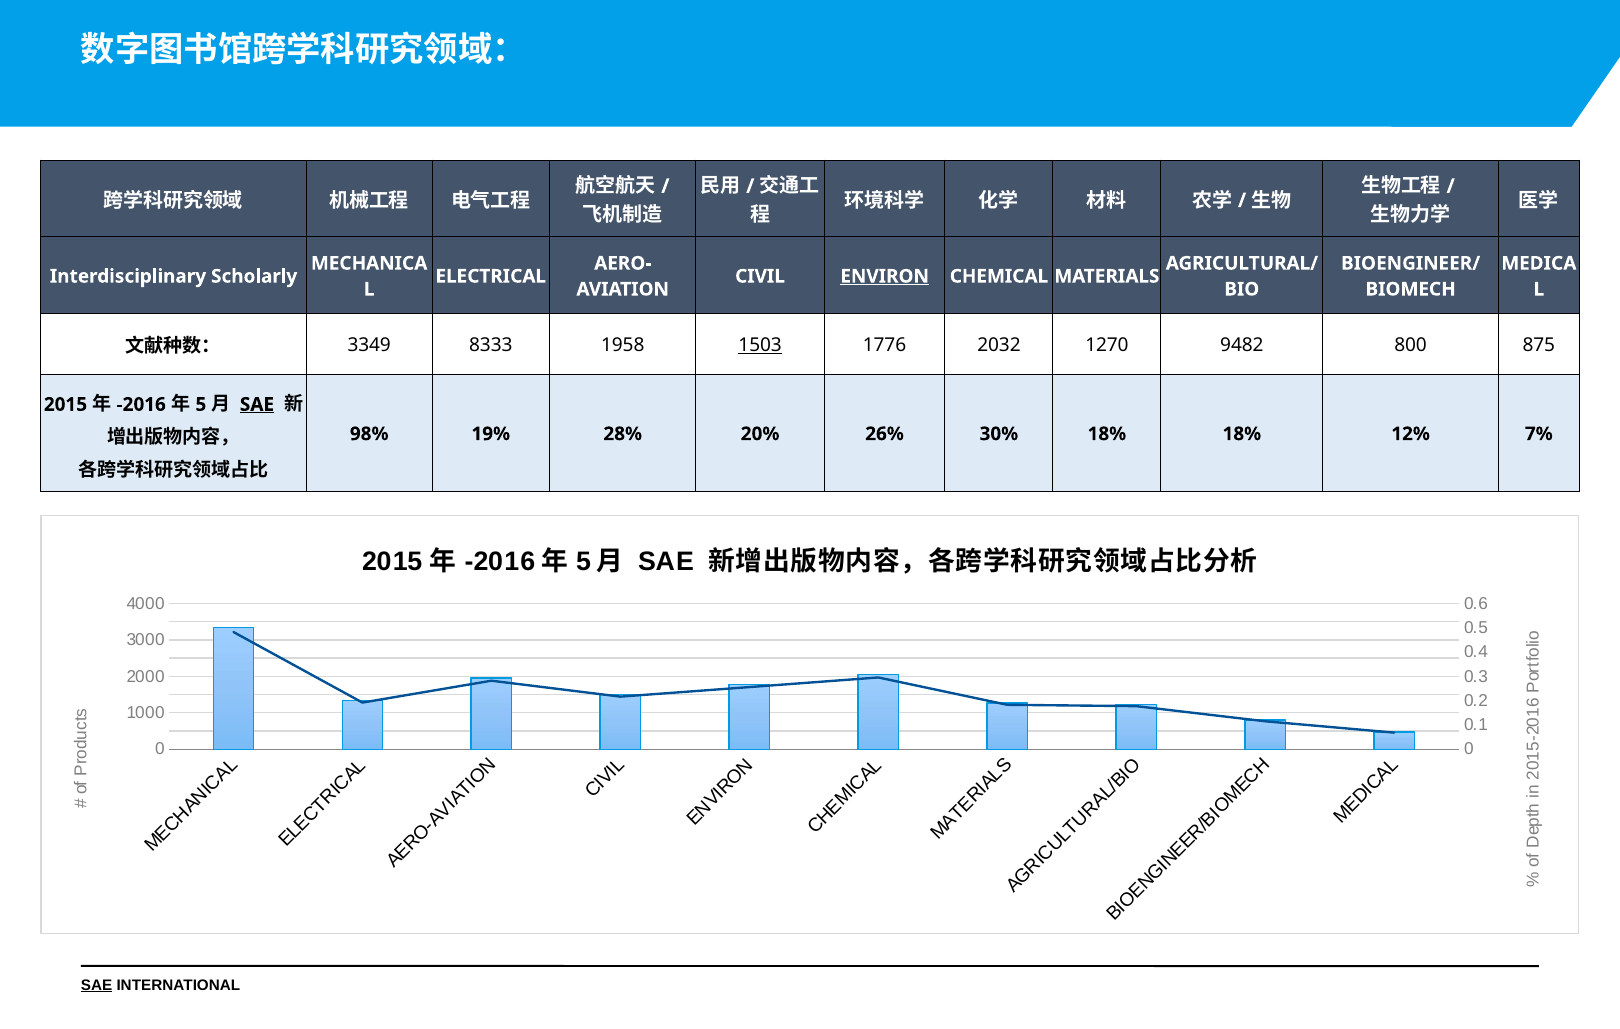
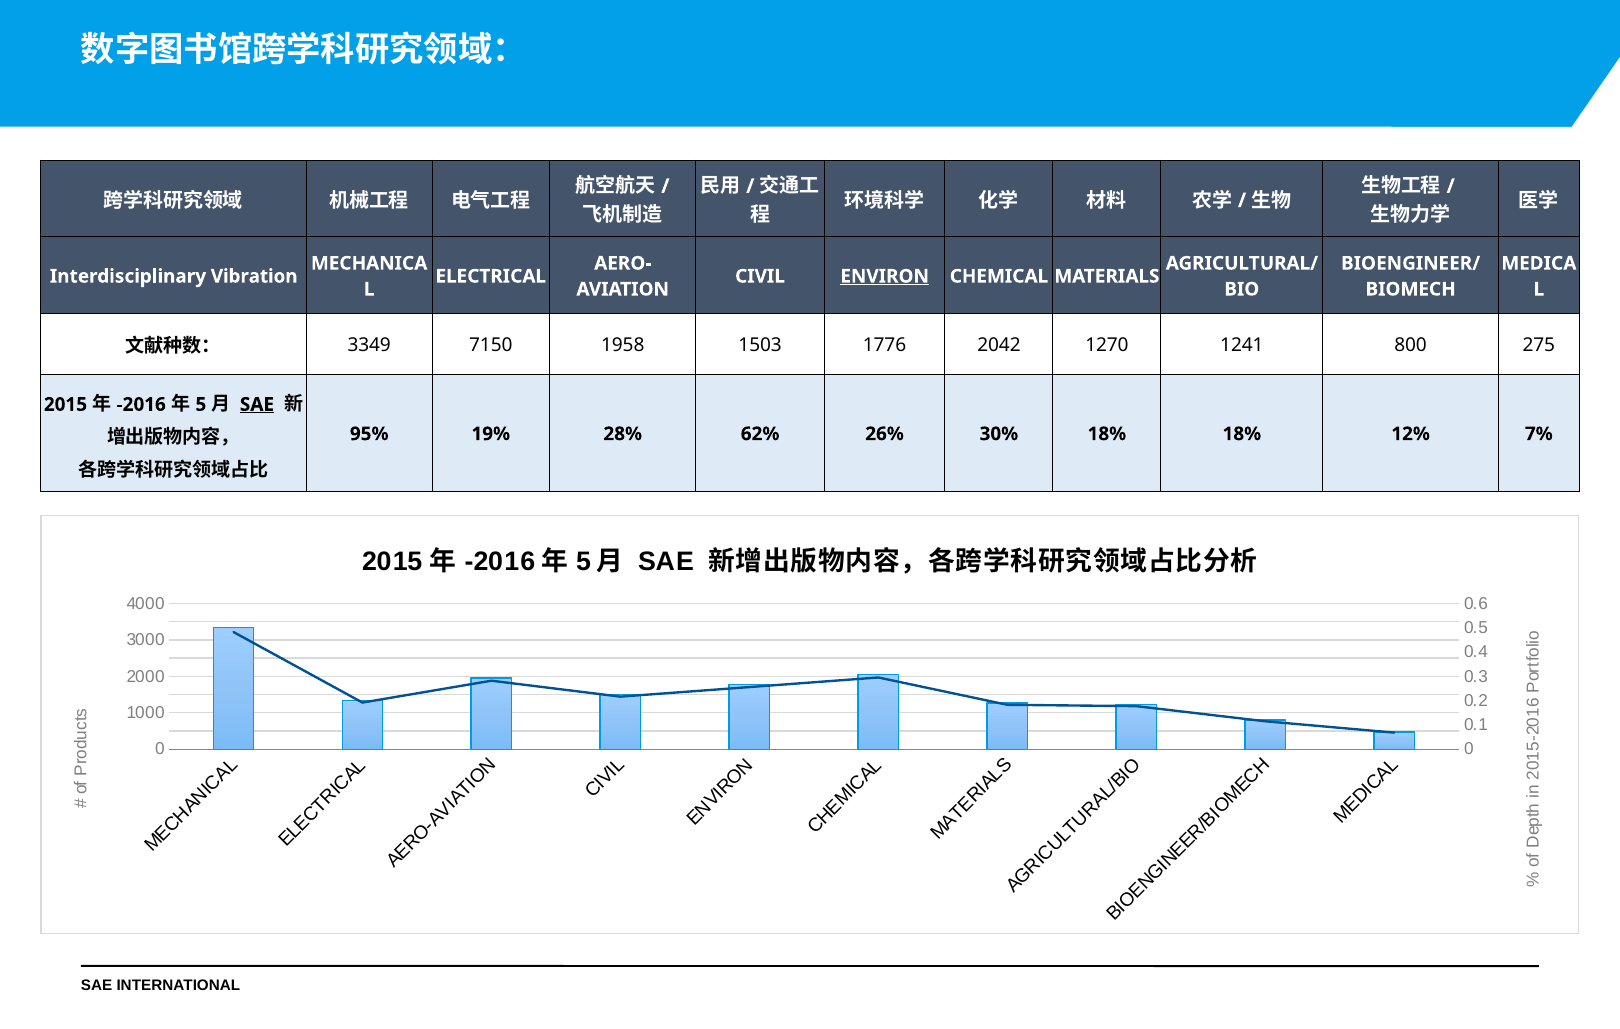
Scholarly: Scholarly -> Vibration (254, 276)
8333: 8333 -> 7150 (491, 345)
1503 underline: present -> none (760, 345)
2032: 2032 -> 2042 (999, 345)
9482: 9482 -> 1241 (1242, 345)
875: 875 -> 275 (1539, 345)
98%: 98% -> 95% (369, 434)
20%: 20% -> 62% (760, 434)
SAE underline: present -> none (97, 985)
